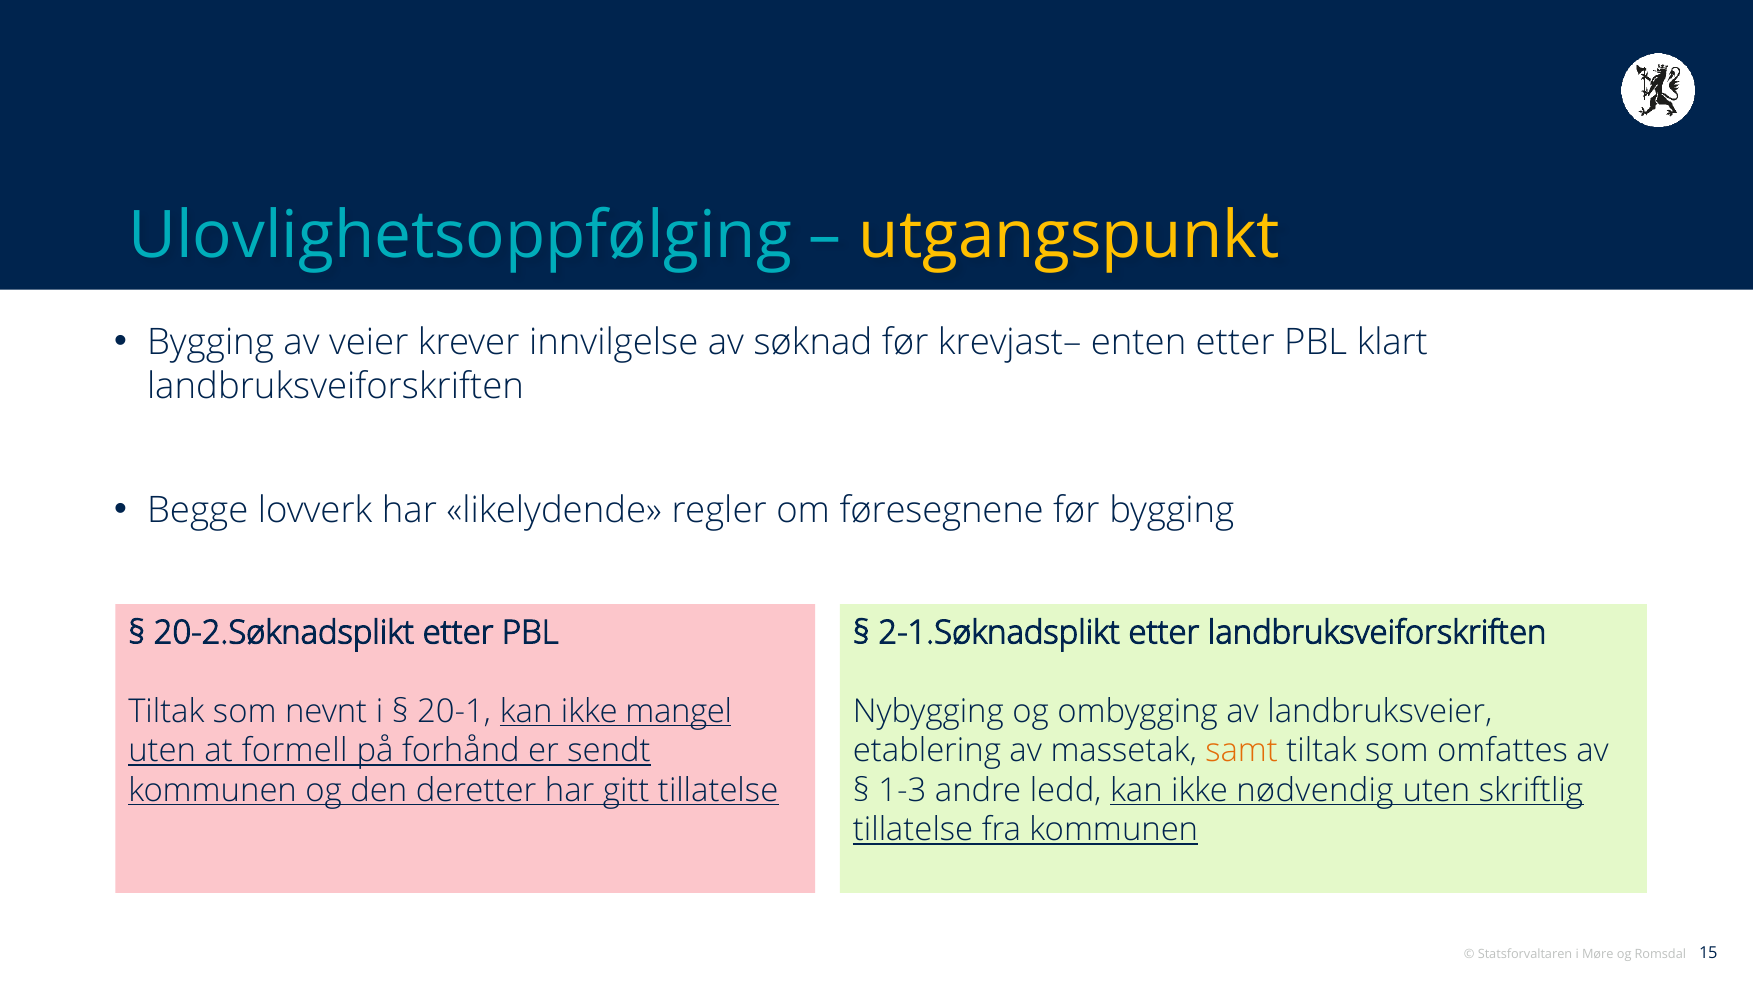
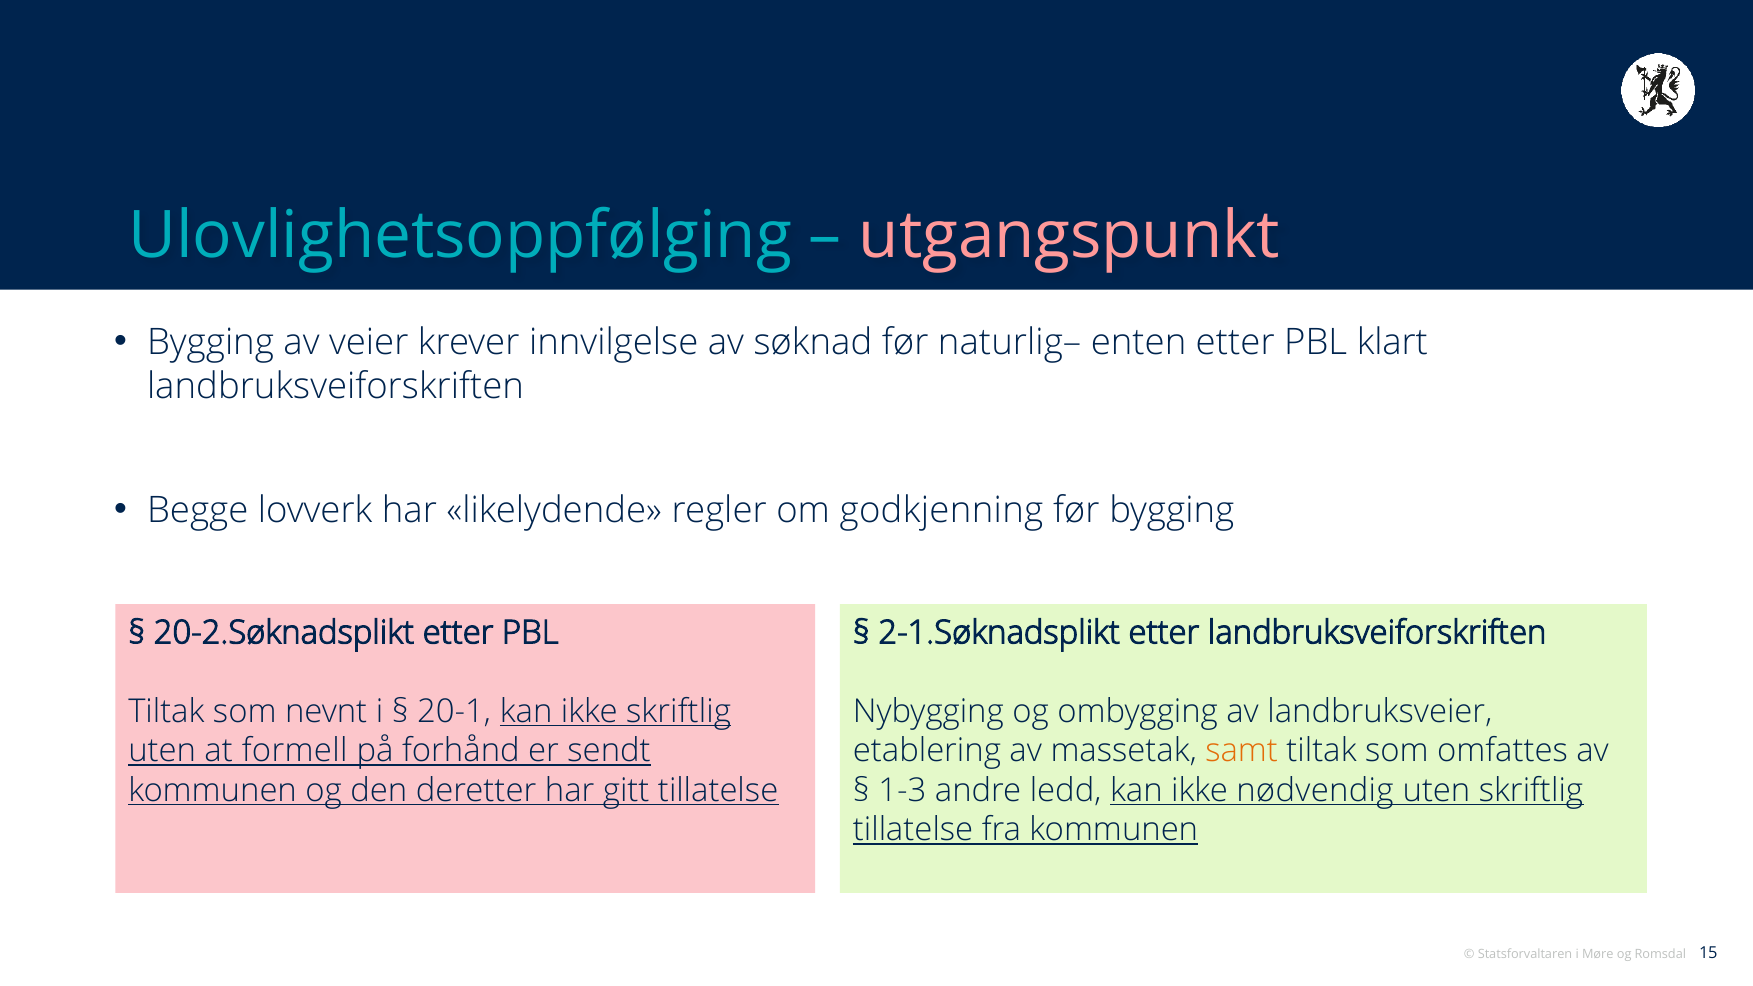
utgangspunkt colour: yellow -> pink (1070, 236)
krevjast–: krevjast– -> naturlig– (1010, 342)
føresegnene: føresegnene -> godkjenning (941, 510)
ikke mangel: mangel -> skriftlig (678, 711)
